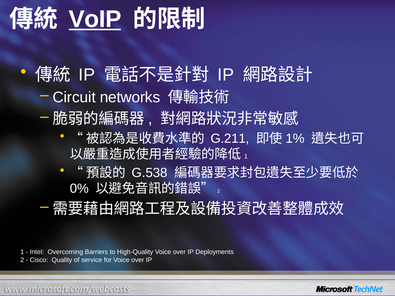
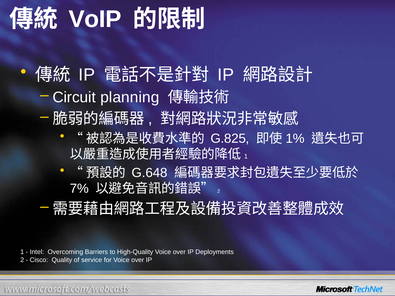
VoIP underline: present -> none (95, 19)
networks: networks -> planning (130, 97)
G.211: G.211 -> G.825 (230, 139)
G.538: G.538 -> G.648 (150, 173)
0%: 0% -> 7% (79, 189)
